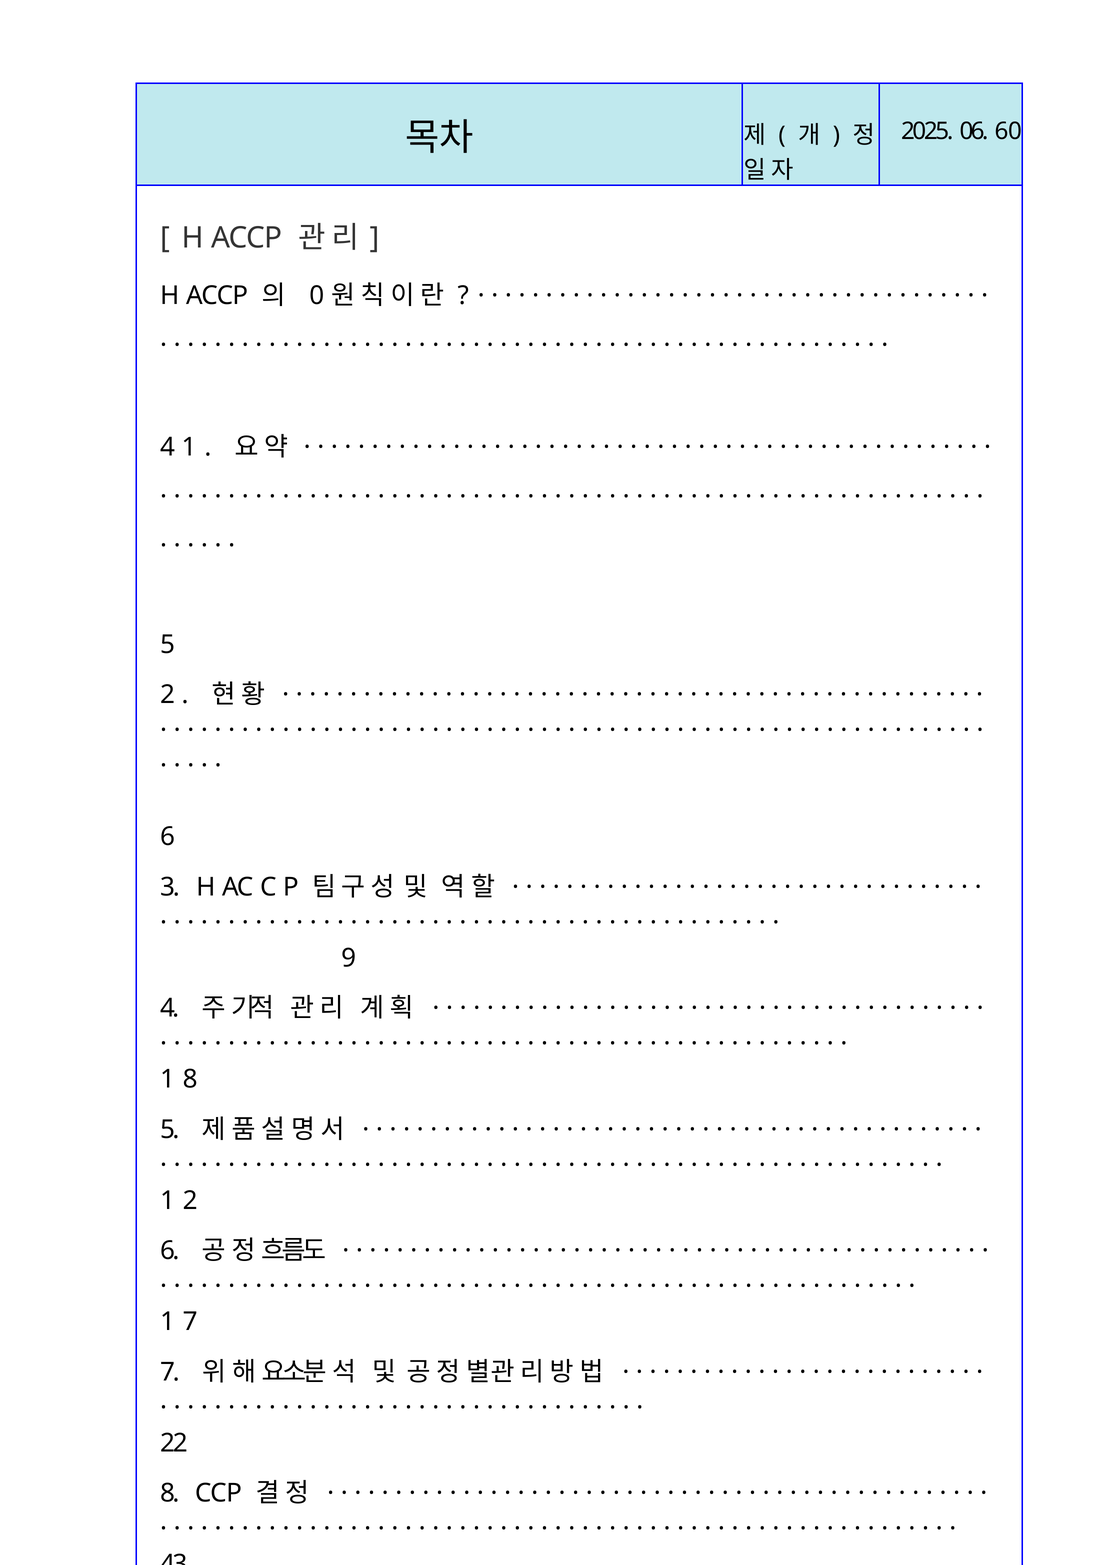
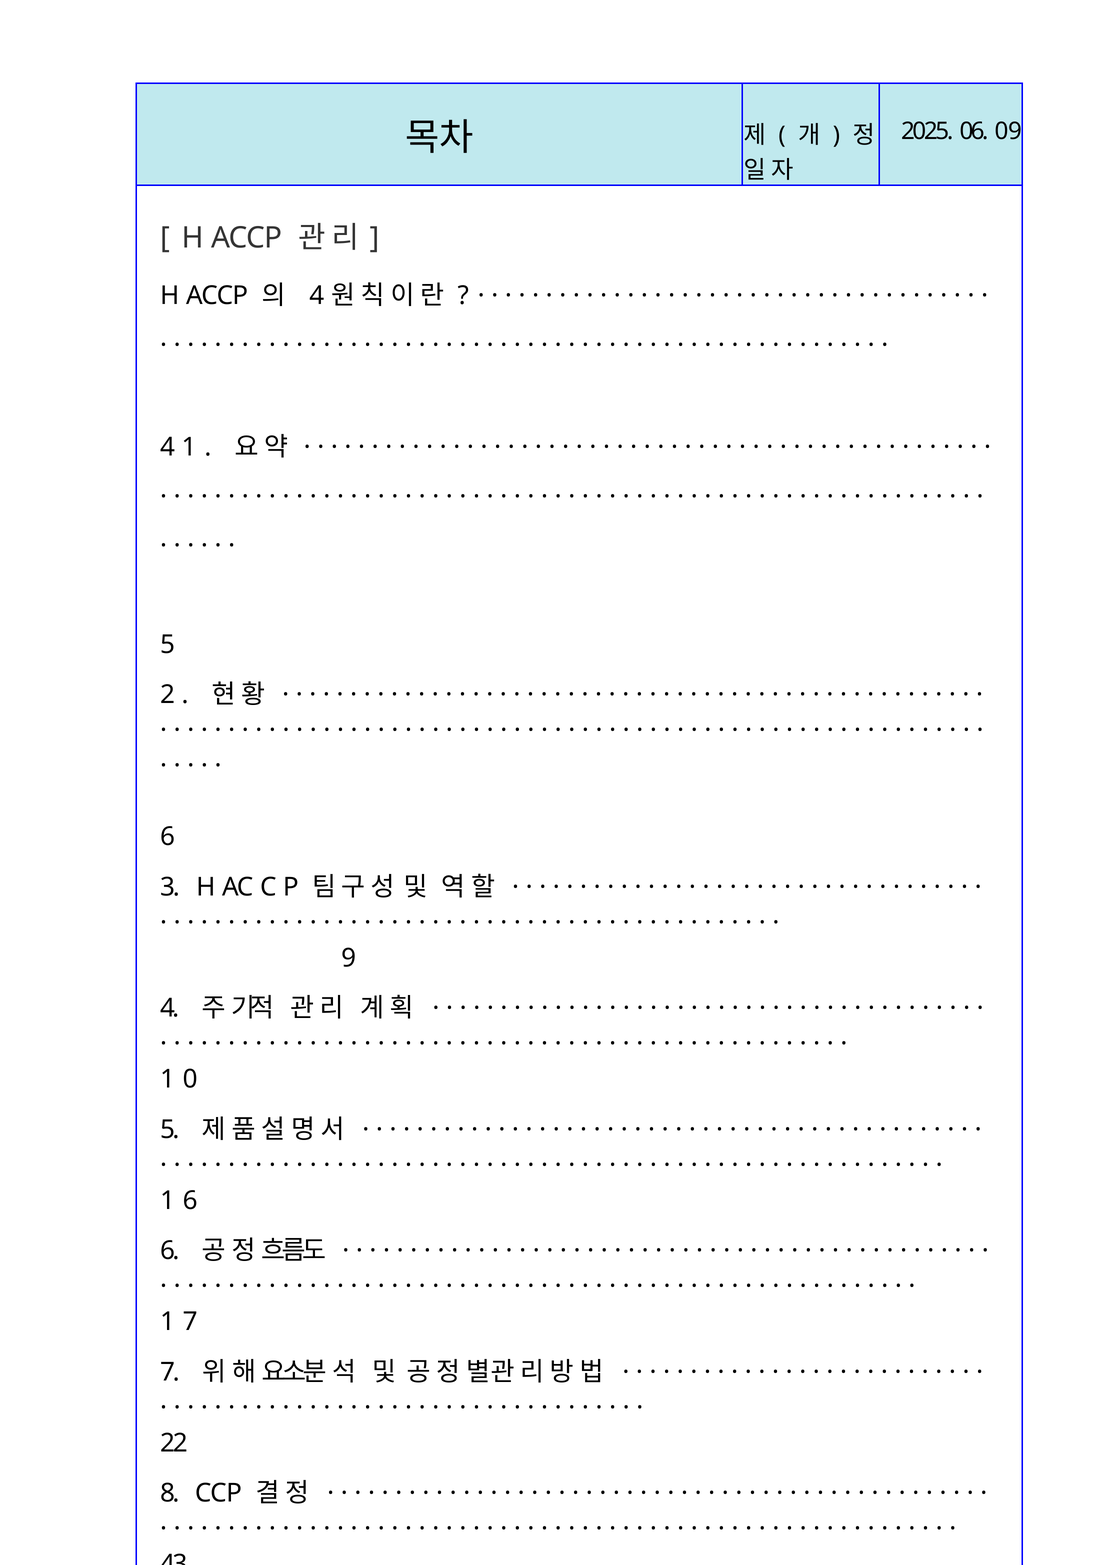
60: 60 -> 09 (1008, 131)
0: 0 -> 4 (317, 296)
8: 8 -> 0 (190, 1079)
2: 2 -> 6 (190, 1200)
